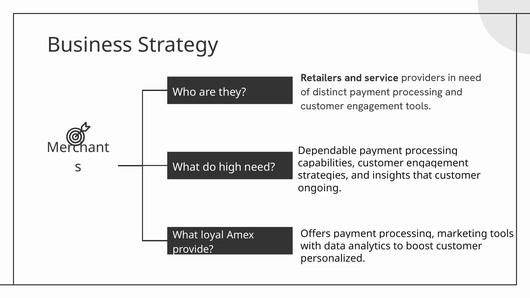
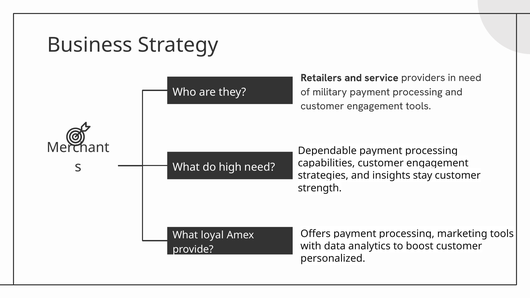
distinct: distinct -> military (330, 92)
that: that -> stay (423, 176)
ongoing: ongoing -> strength (320, 188)
